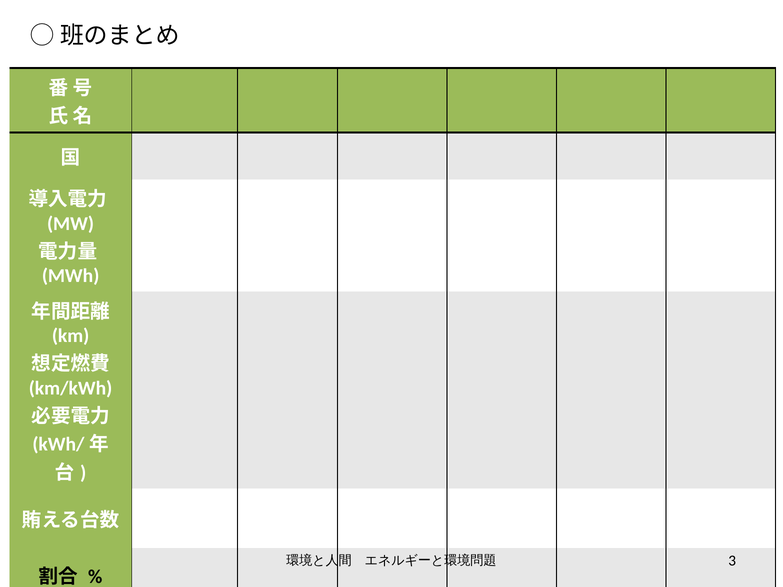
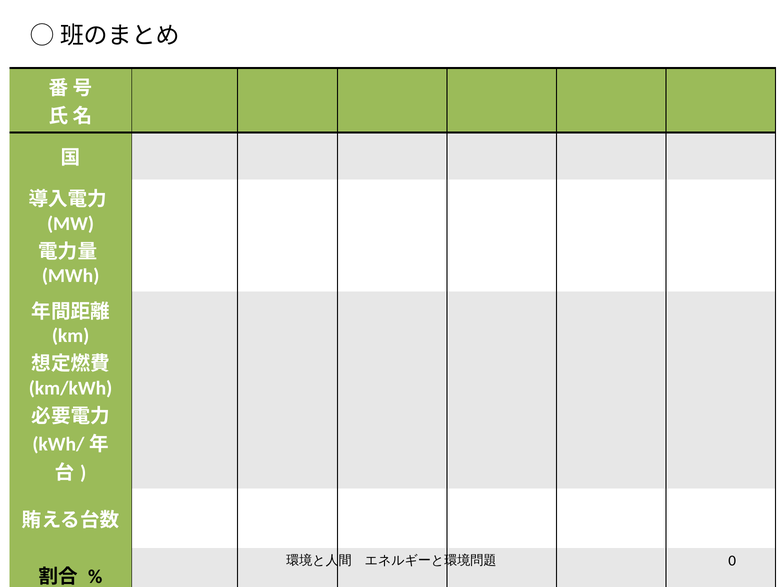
3: 3 -> 0 (732, 561)
